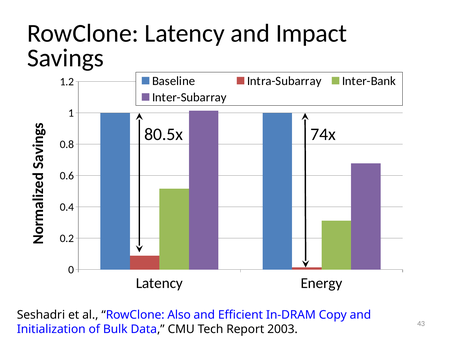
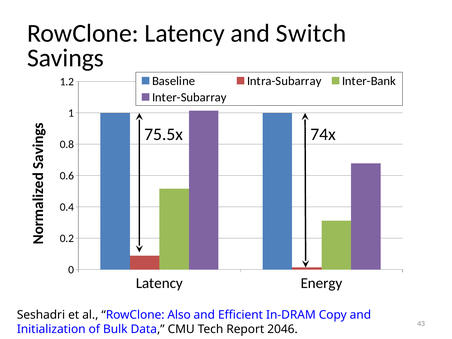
Impact: Impact -> Switch (311, 33)
80.5x: 80.5x -> 75.5x (164, 135)
2003: 2003 -> 2046 (283, 329)
